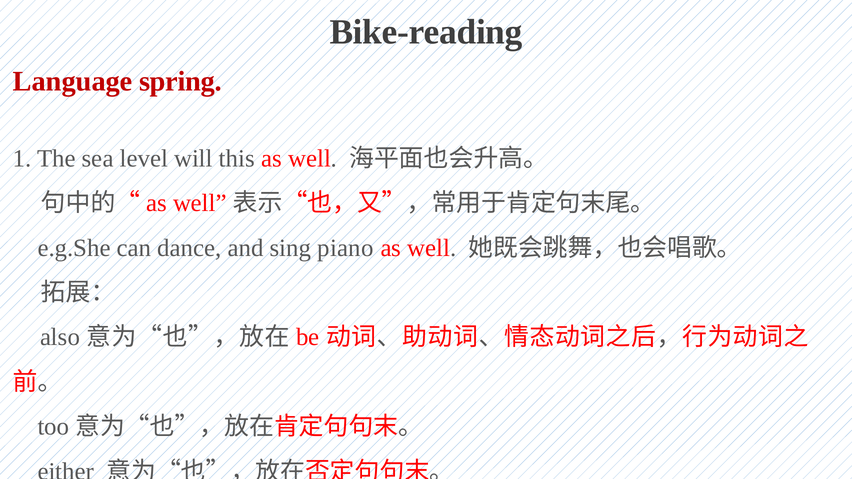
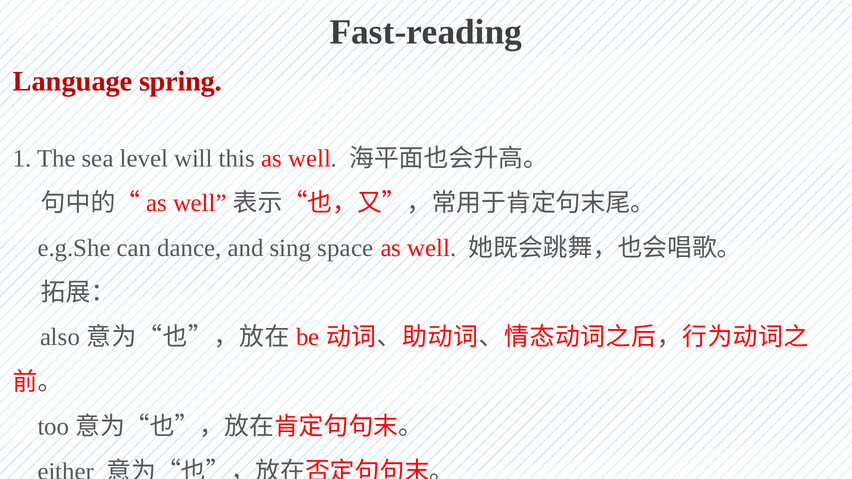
Bike-reading: Bike-reading -> Fast-reading (426, 32)
piano: piano -> space (345, 248)
